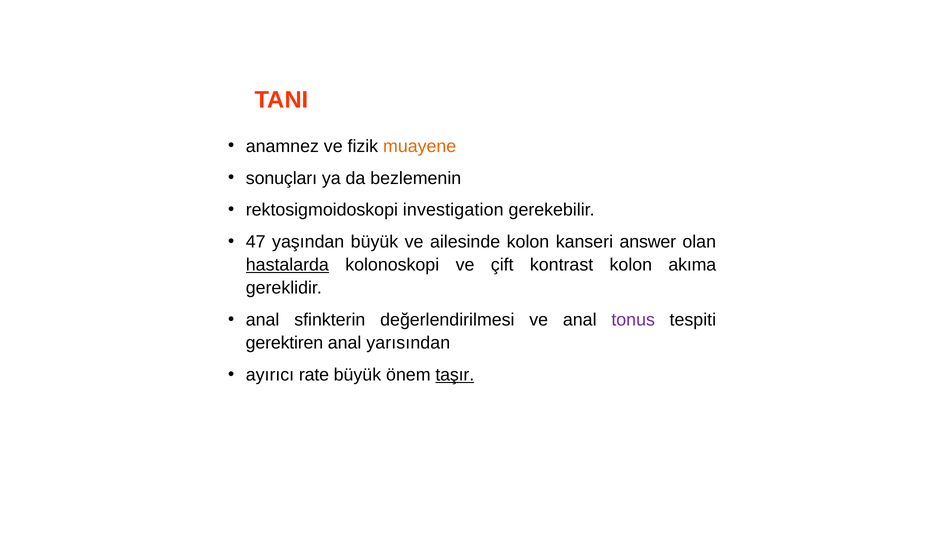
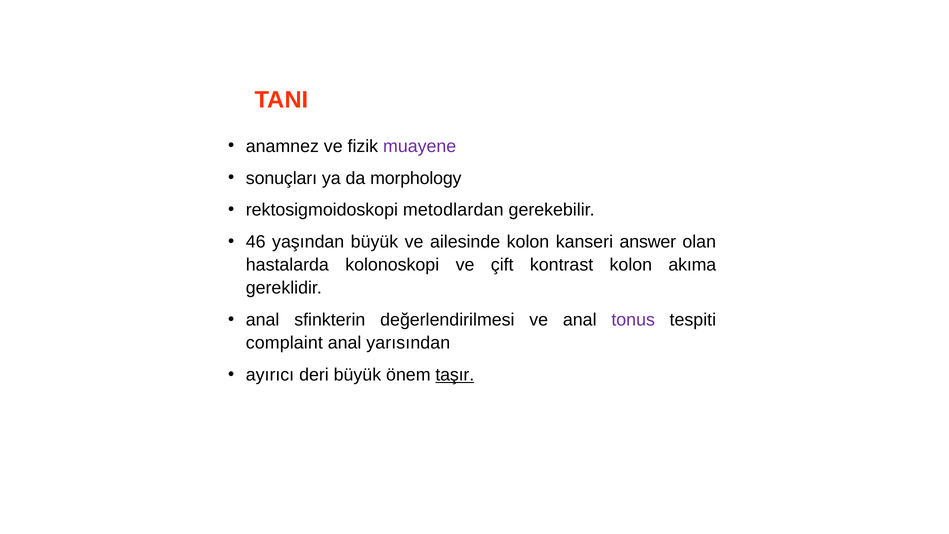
muayene colour: orange -> purple (420, 146)
bezlemenin: bezlemenin -> morphology (416, 178)
investigation: investigation -> metodlardan (453, 210)
47: 47 -> 46 (256, 242)
hastalarda underline: present -> none (287, 265)
gerektiren: gerektiren -> complaint (284, 343)
rate: rate -> deri (314, 375)
